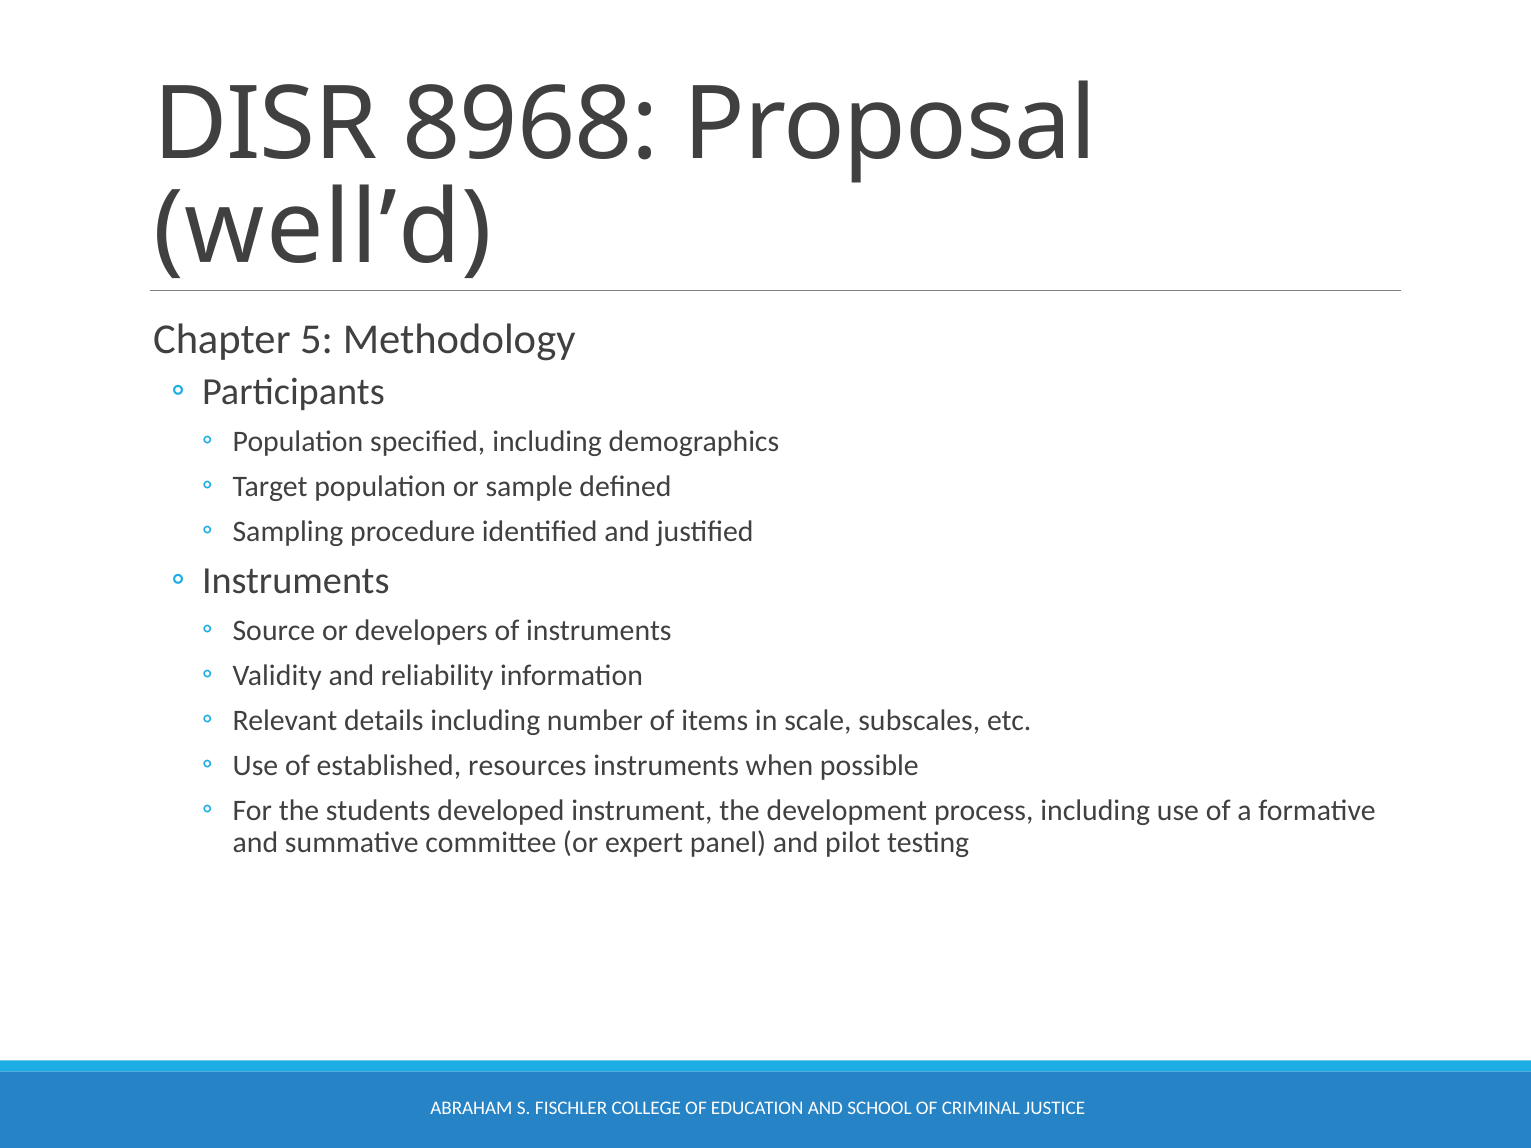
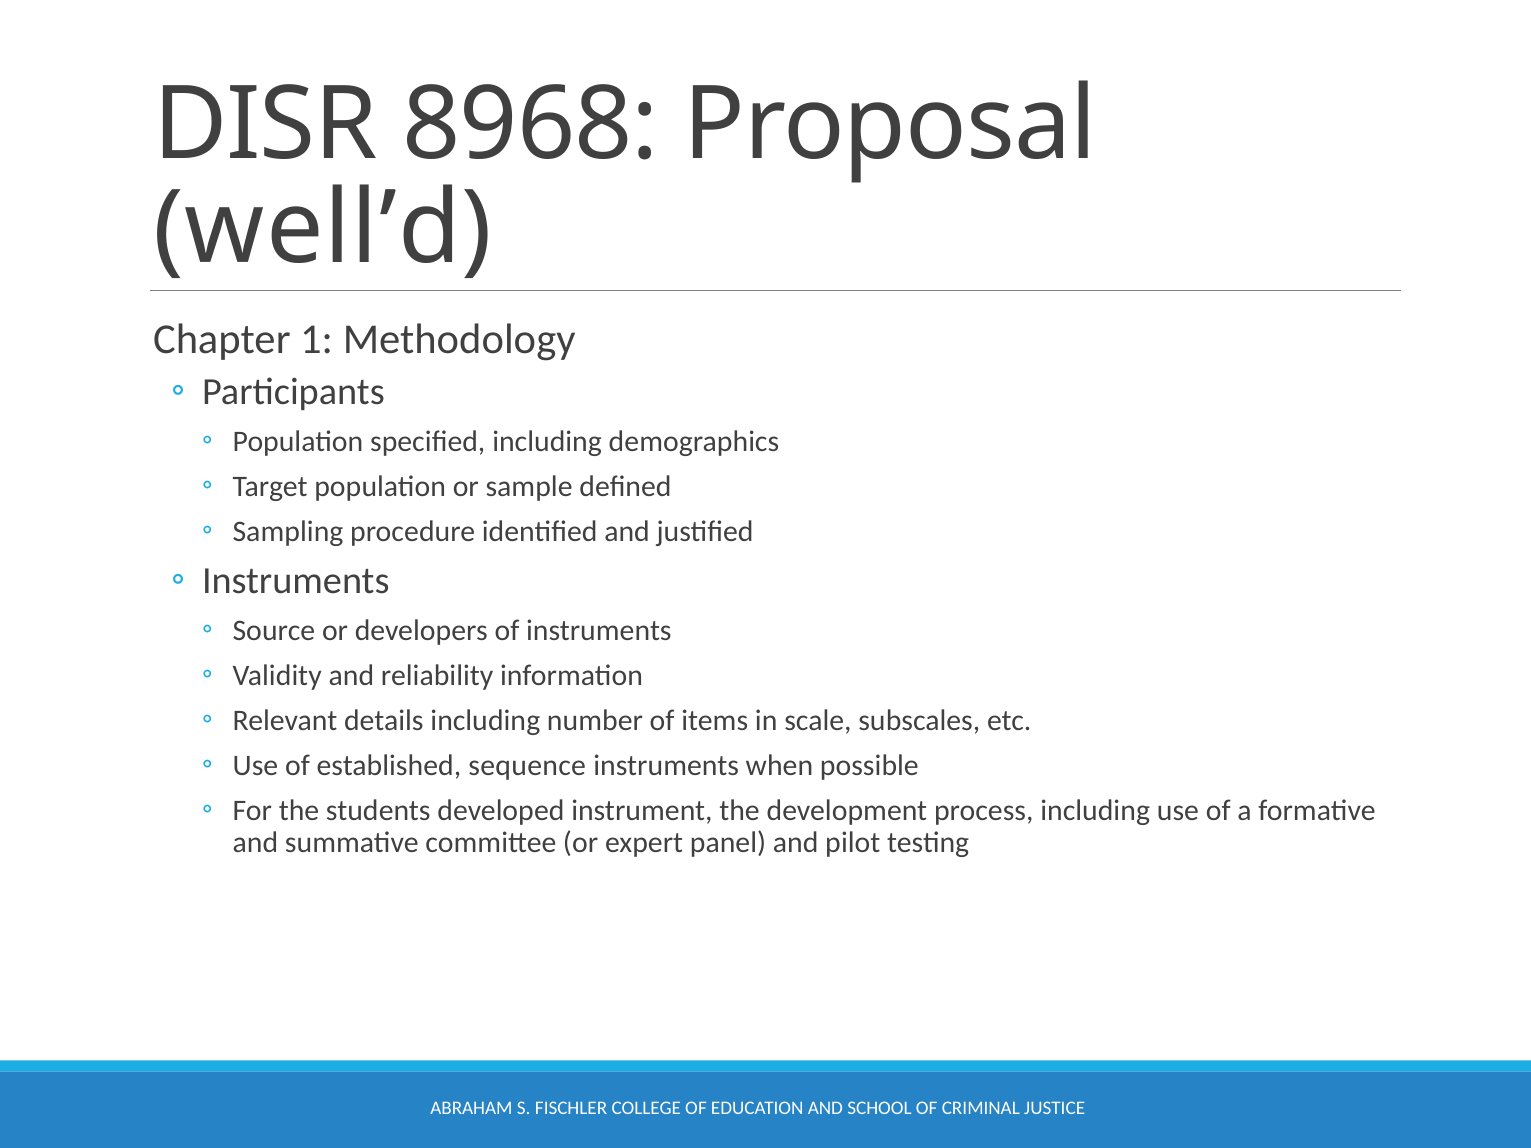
5: 5 -> 1 (316, 339)
resources: resources -> sequence (527, 766)
